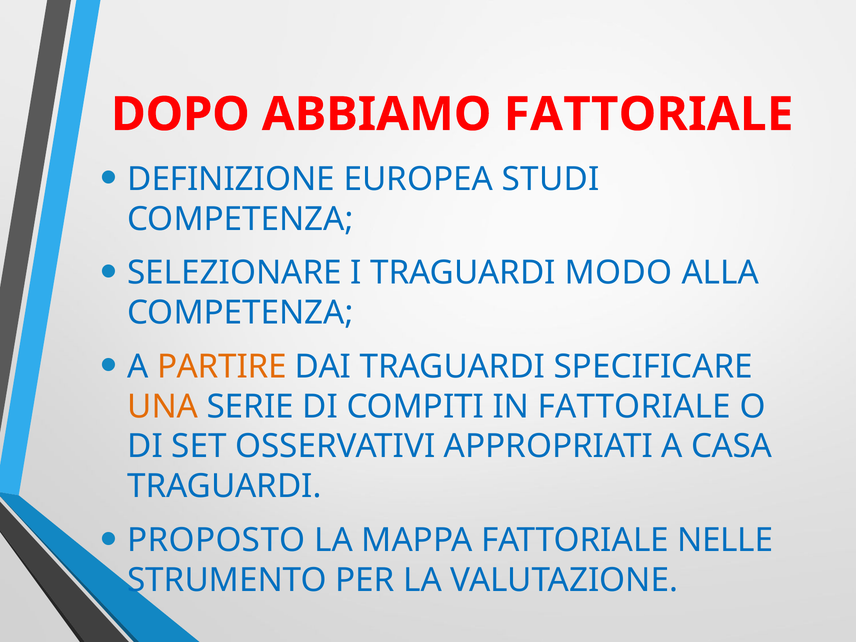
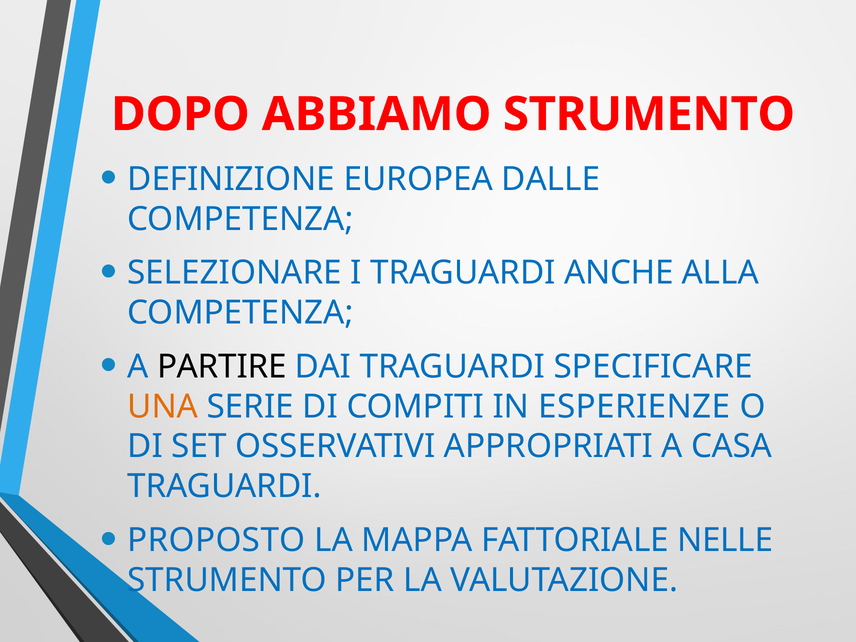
ABBIAMO FATTORIALE: FATTORIALE -> STRUMENTO (649, 114)
STUDI: STUDI -> DALLE (551, 179)
MODO: MODO -> ANCHE (619, 273)
PARTIRE colour: orange -> black (222, 367)
IN FATTORIALE: FATTORIALE -> ESPERIENZE (634, 407)
